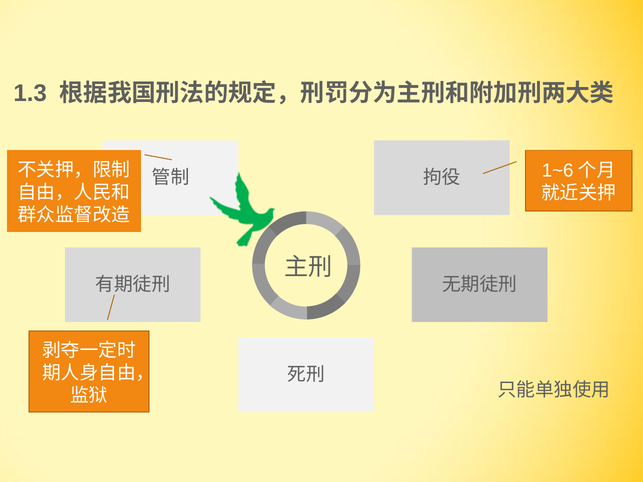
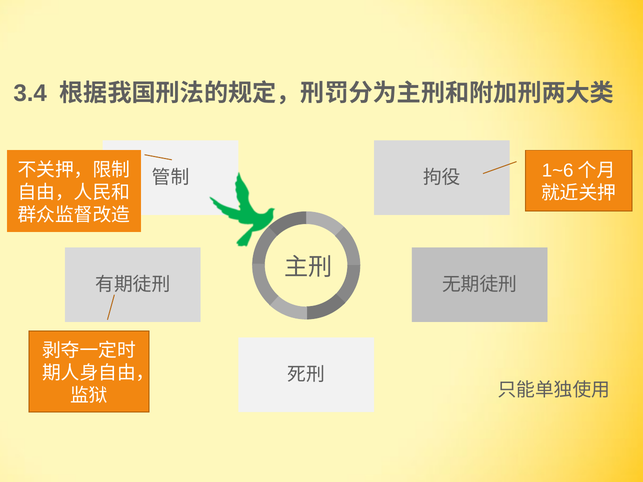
1.3: 1.3 -> 3.4 (30, 93)
